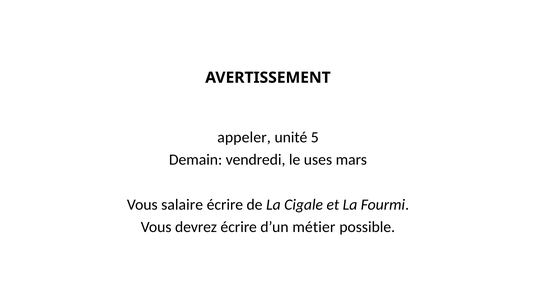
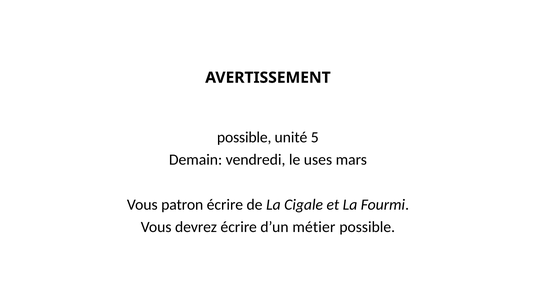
appeler: appeler -> possible (244, 137)
salaire: salaire -> patron (182, 205)
